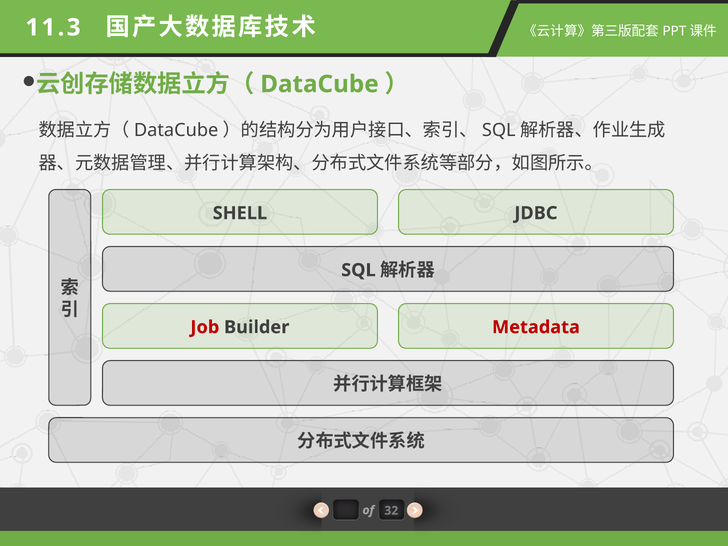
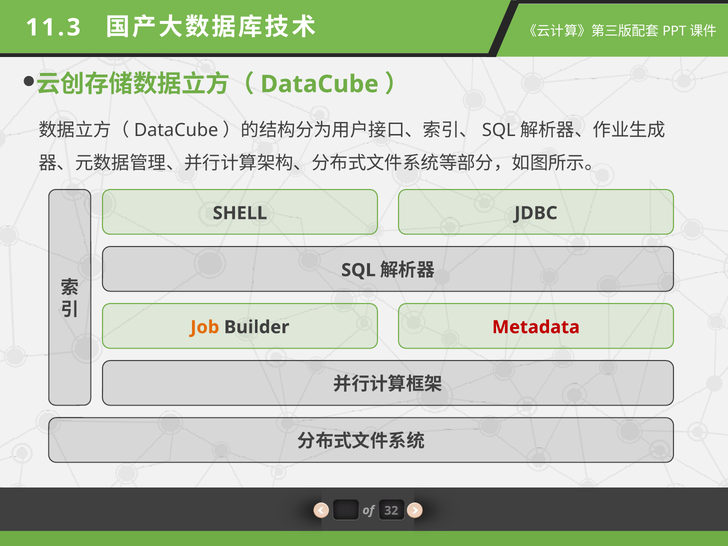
Job colour: red -> orange (205, 327)
